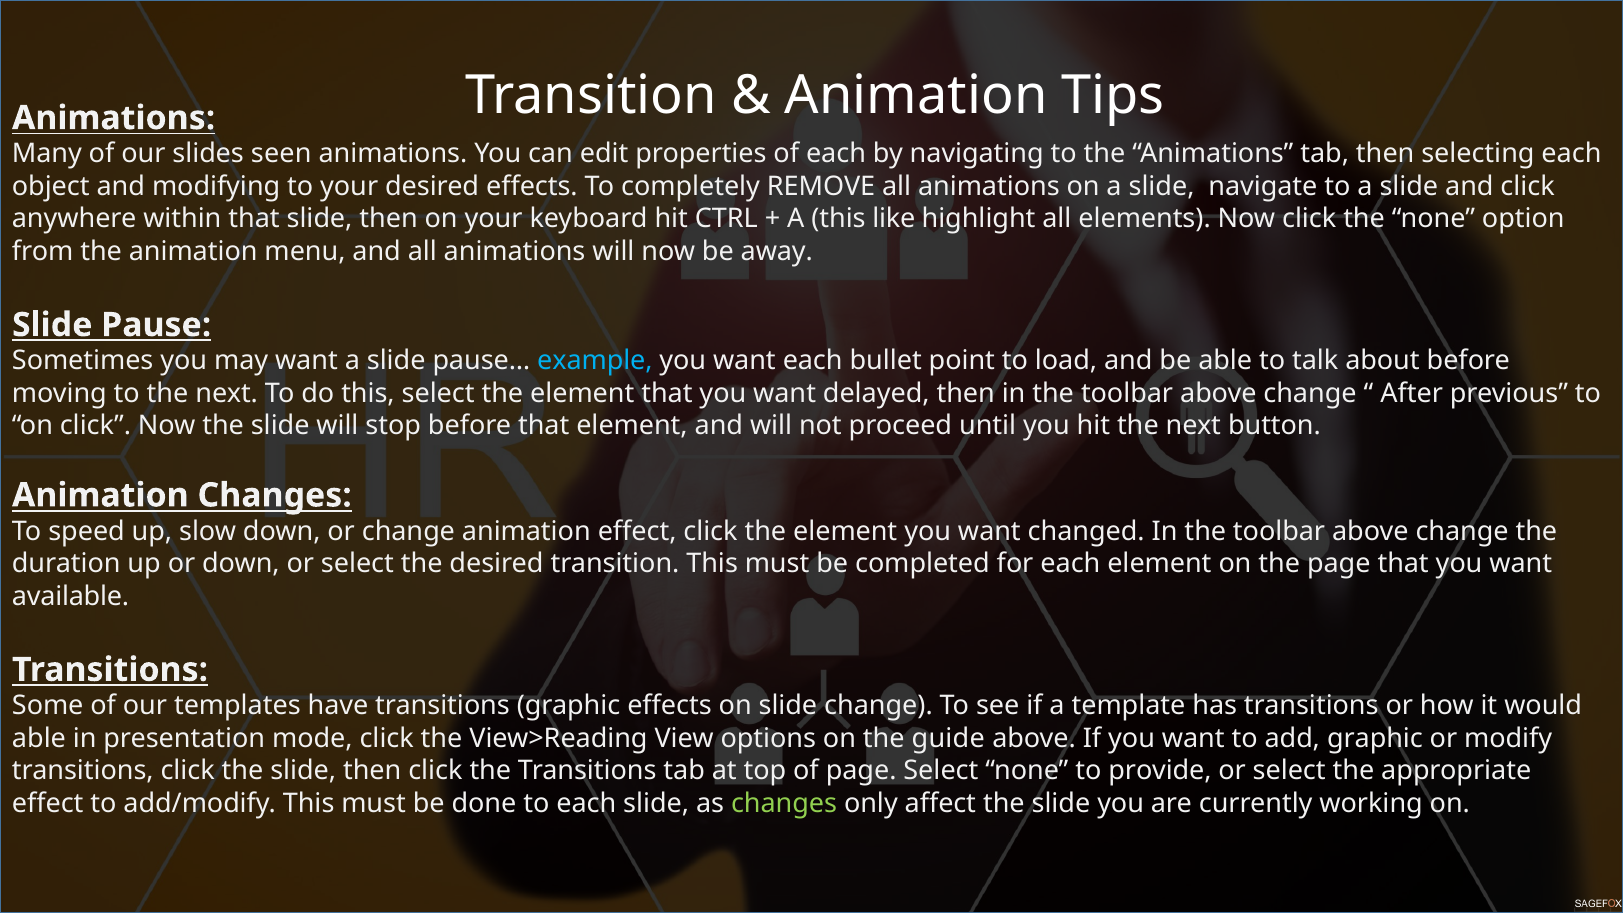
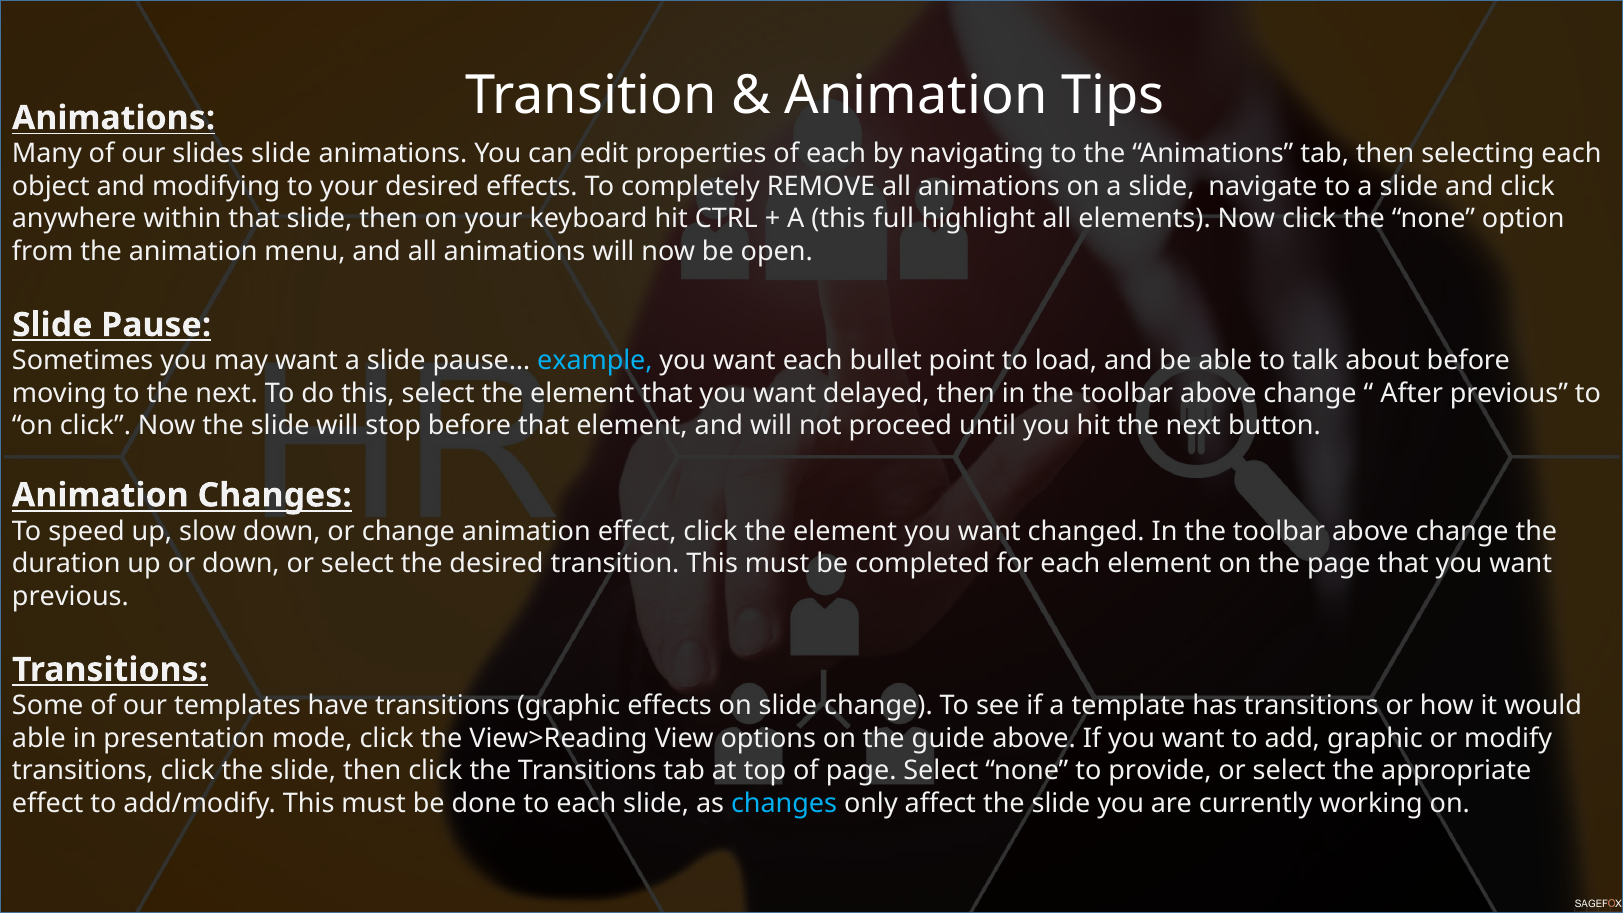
slides seen: seen -> slide (281, 154)
like: like -> full (894, 219)
away: away -> open (777, 251)
available: available -> previous (70, 596)
changes colour: light green -> light blue (784, 803)
